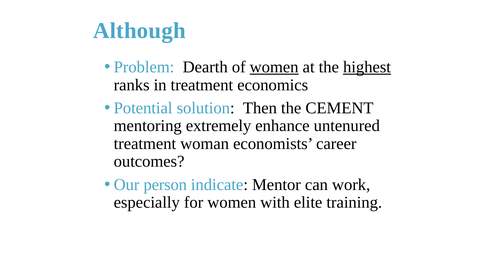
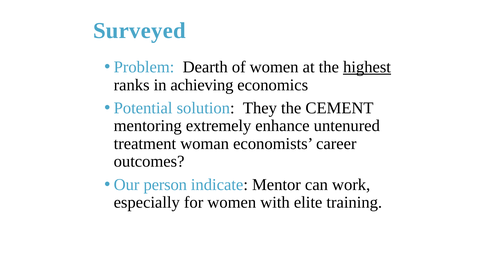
Although: Although -> Surveyed (139, 31)
women underline: present -> none (274, 67)
in treatment: treatment -> achieving (202, 85)
Then: Then -> They (260, 108)
